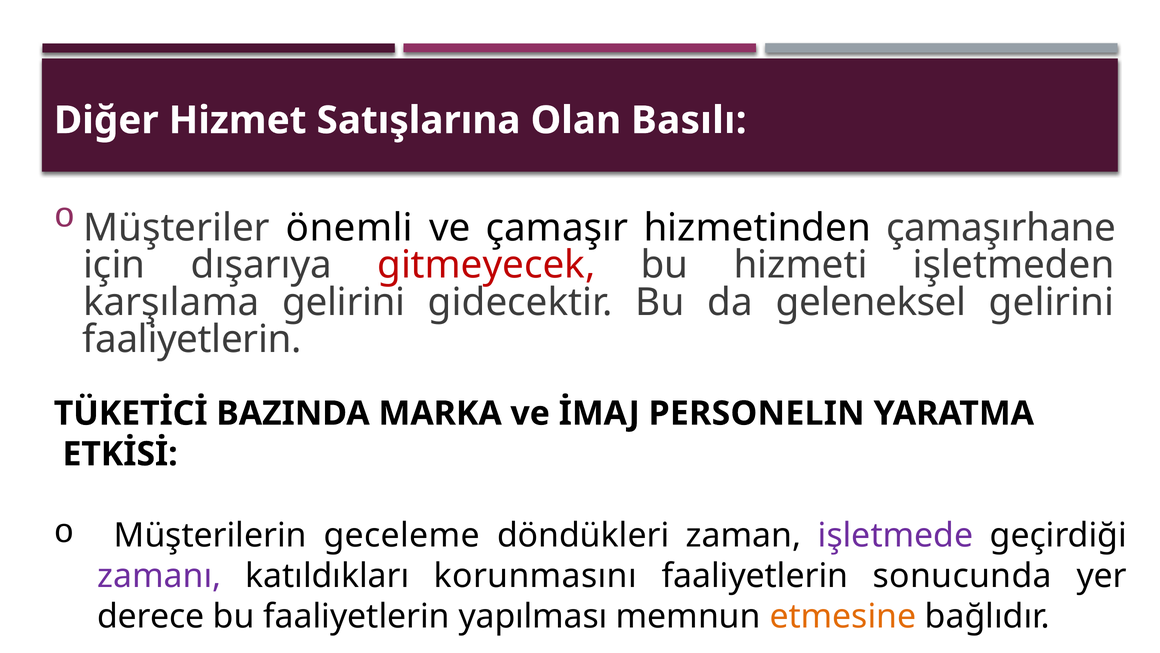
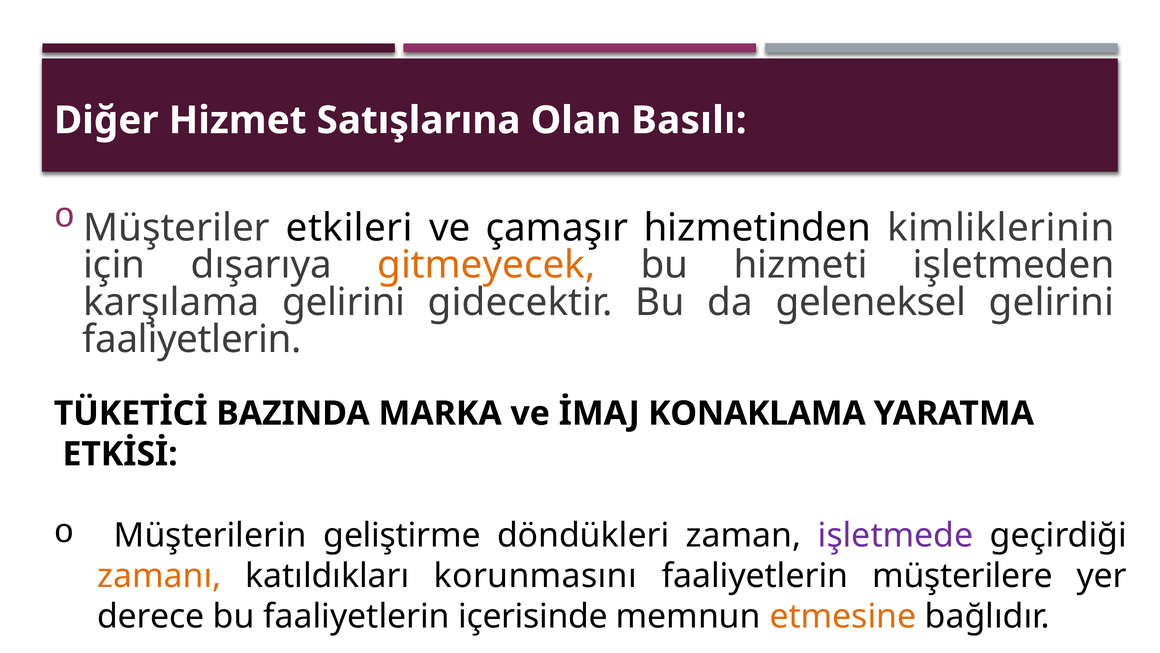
önemli: önemli -> etkileri (349, 228)
çamaşırhane: çamaşırhane -> kimliklerinin (1001, 228)
gitmeyecek colour: red -> orange (486, 265)
PERSONELIN: PERSONELIN -> KONAKLAMA (757, 413)
geceleme: geceleme -> geliştirme (402, 535)
zamanı colour: purple -> orange (159, 576)
sonucunda: sonucunda -> müşterilere (963, 576)
yapılması: yapılması -> içerisinde (533, 616)
